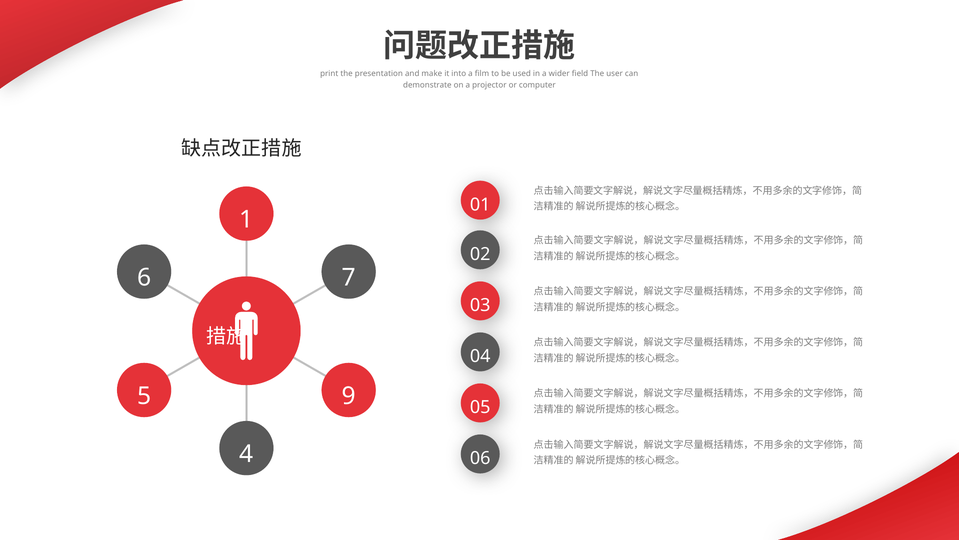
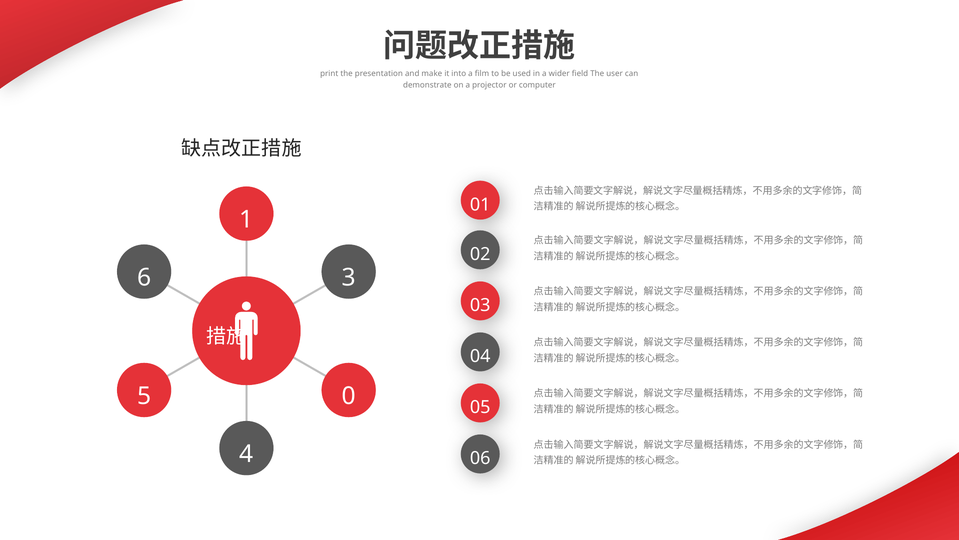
7: 7 -> 3 (349, 277)
9: 9 -> 0 (349, 396)
